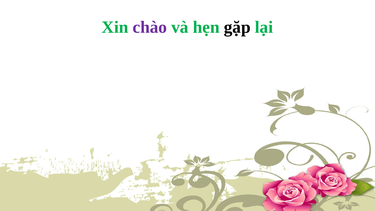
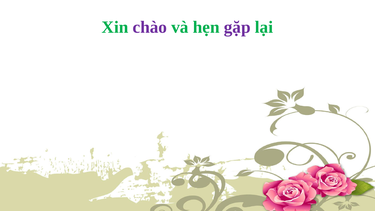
gặp colour: black -> purple (237, 27)
